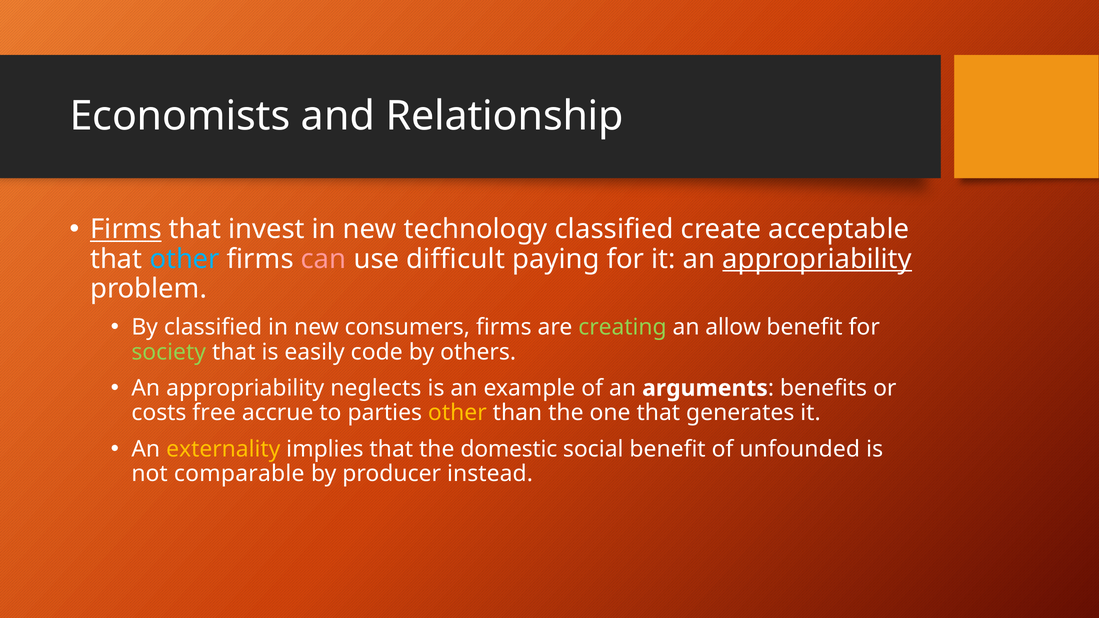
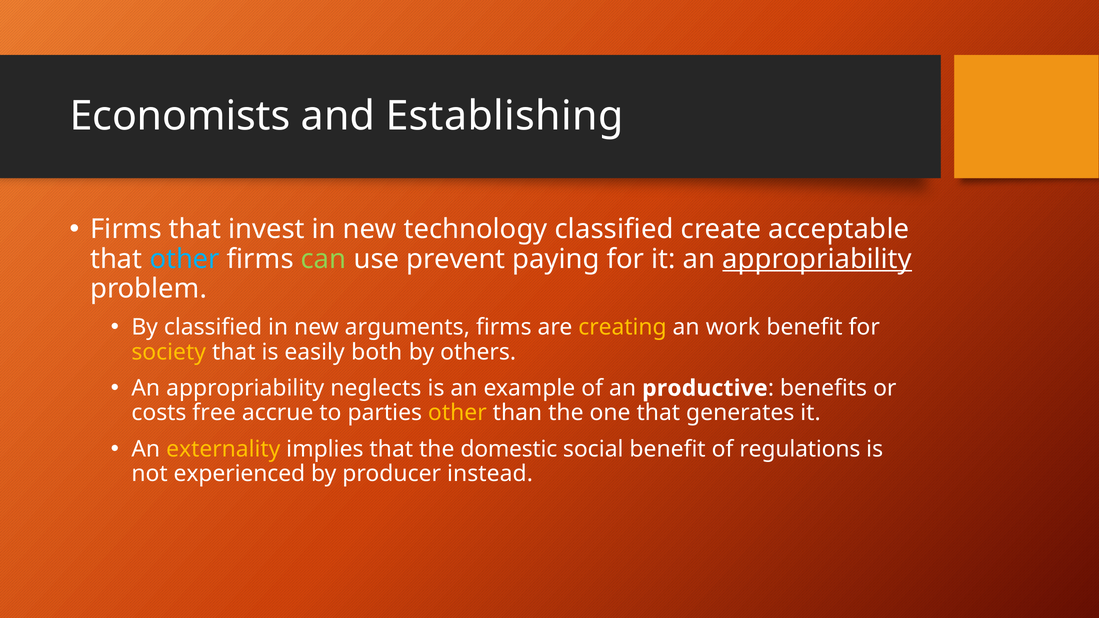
Relationship: Relationship -> Establishing (504, 116)
Firms underline: present -> none (126, 229)
can colour: pink -> light green (324, 259)
difficult: difficult -> prevent (456, 259)
consumers: consumers -> arguments (407, 327)
creating colour: light green -> yellow (622, 327)
allow: allow -> work (733, 327)
society colour: light green -> yellow (169, 352)
code: code -> both (377, 352)
arguments: arguments -> productive (705, 388)
unfounded: unfounded -> regulations (800, 449)
comparable: comparable -> experienced (239, 474)
